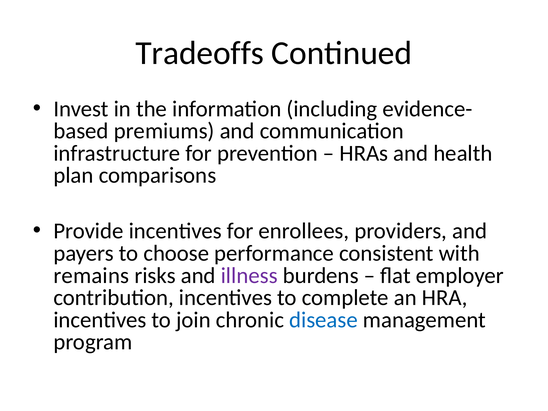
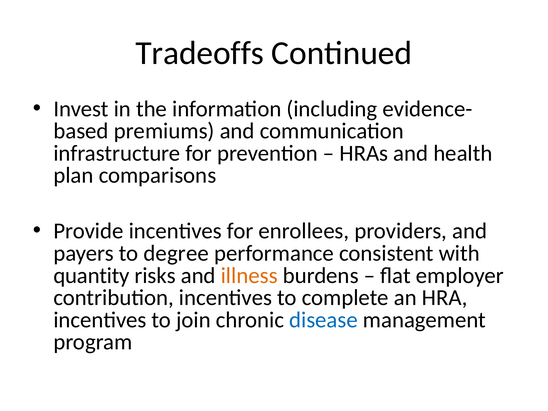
choose: choose -> degree (176, 253)
remains: remains -> quantity (92, 275)
illness colour: purple -> orange (249, 275)
